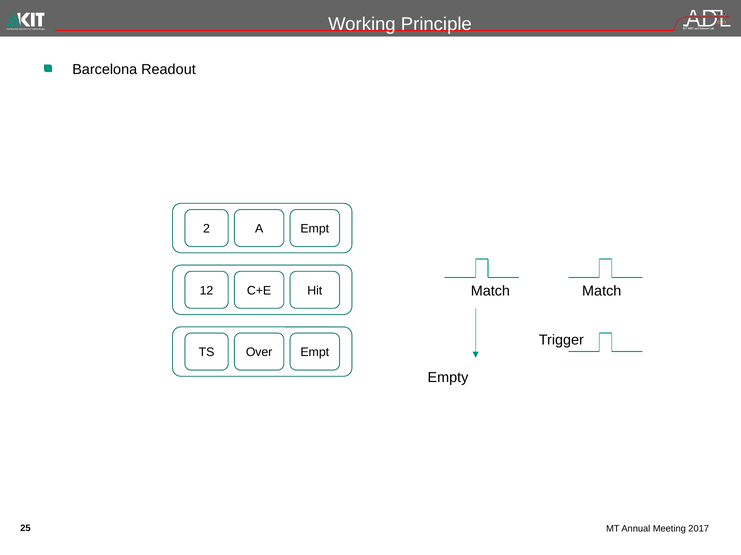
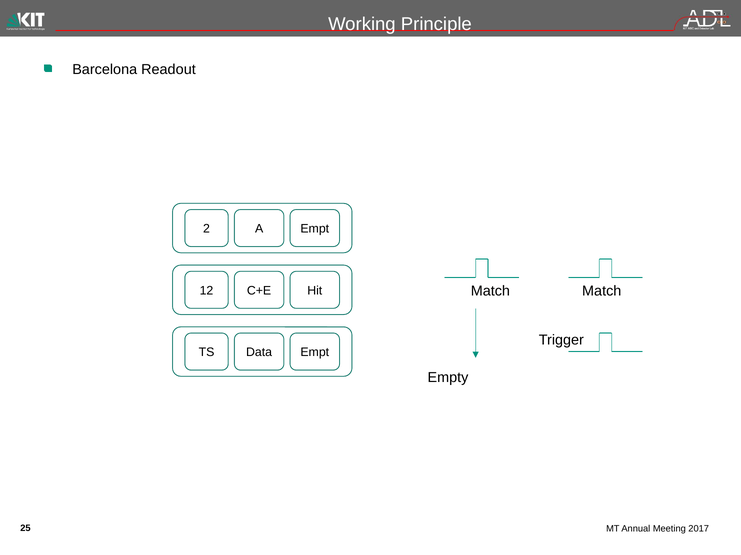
Over: Over -> Data (259, 353)
